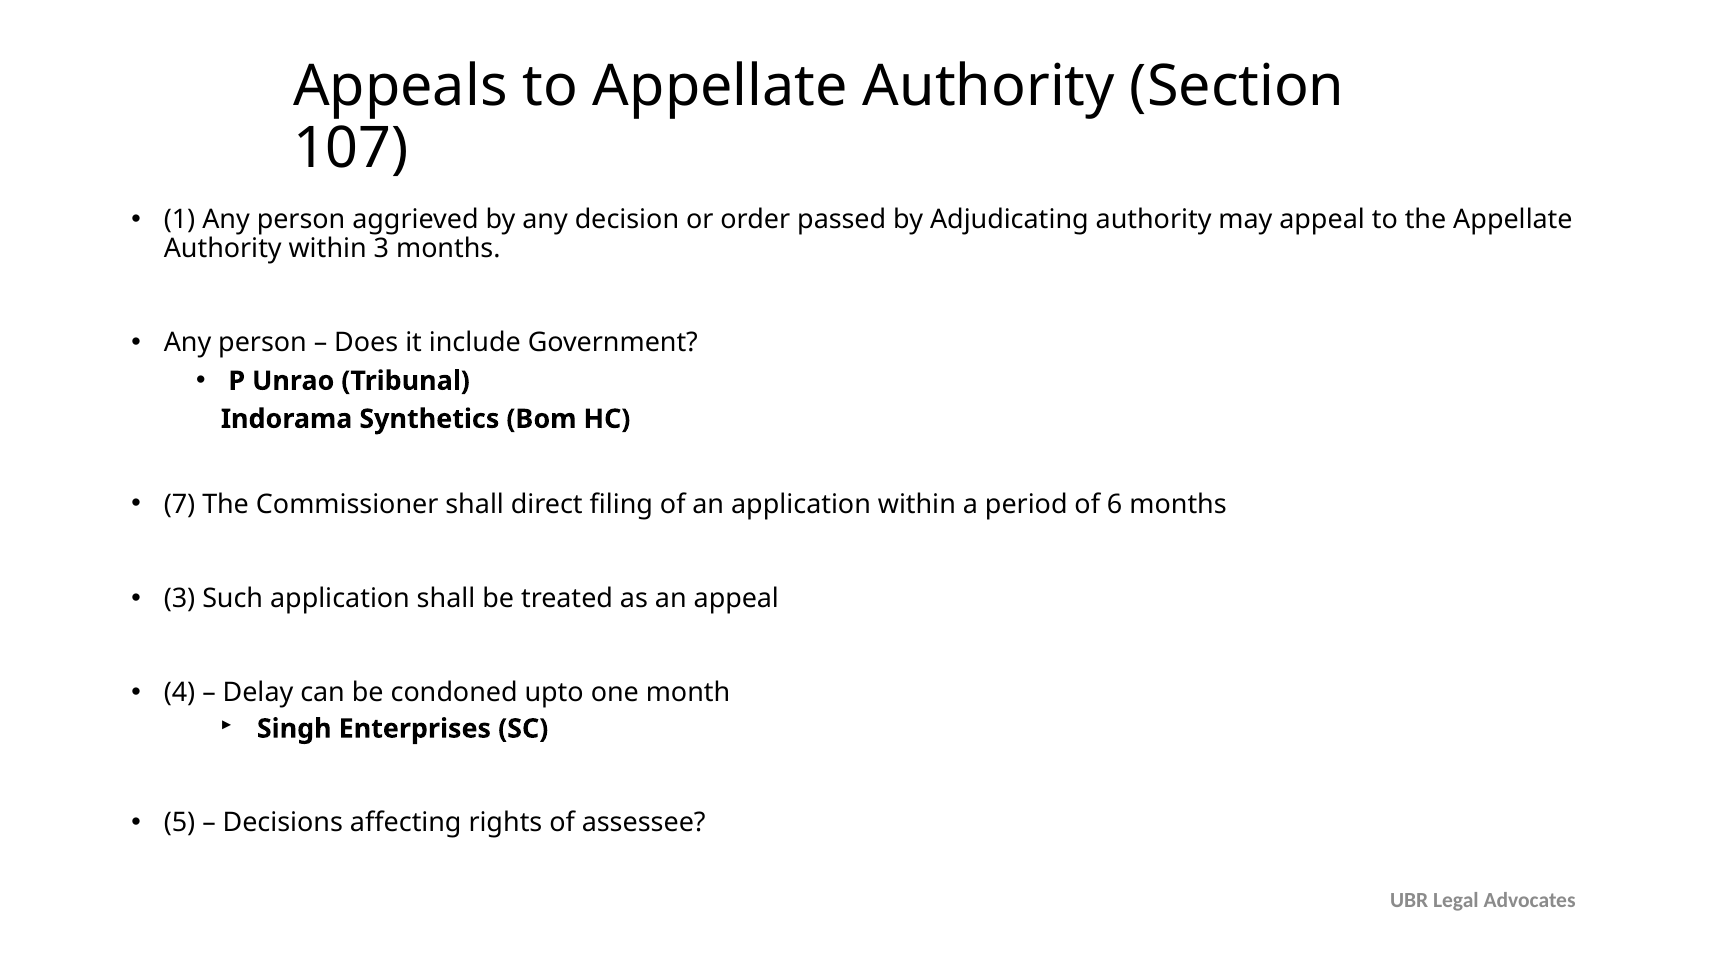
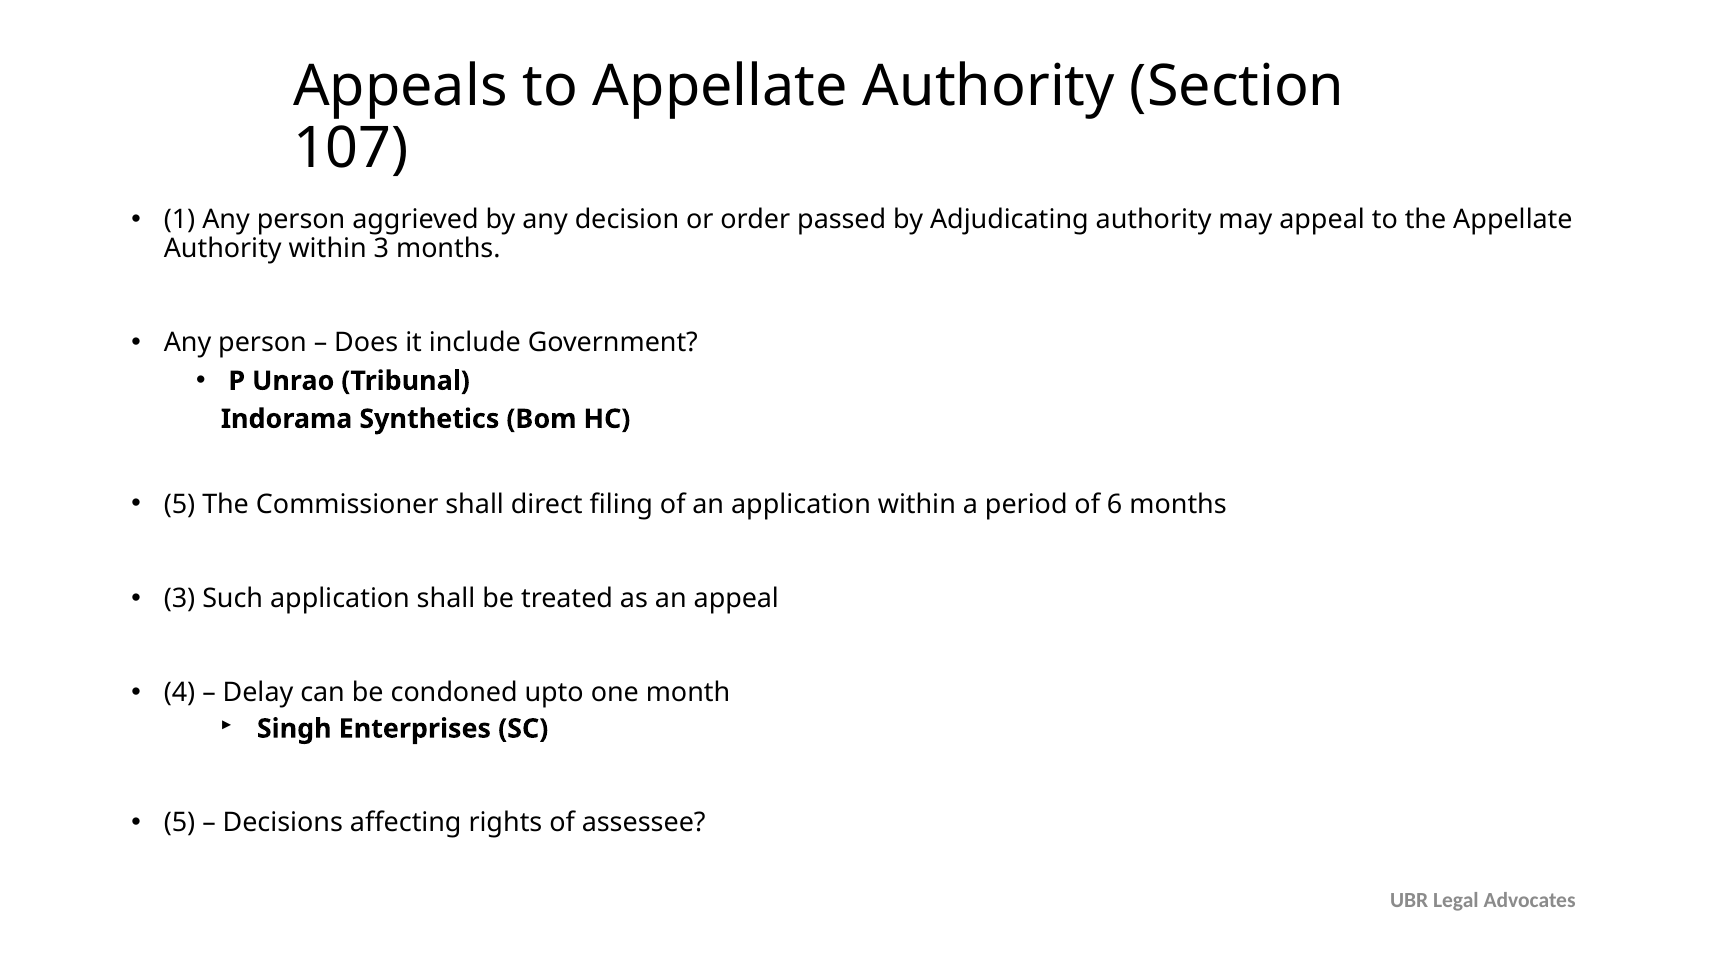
7: 7 -> 5 (180, 504)
